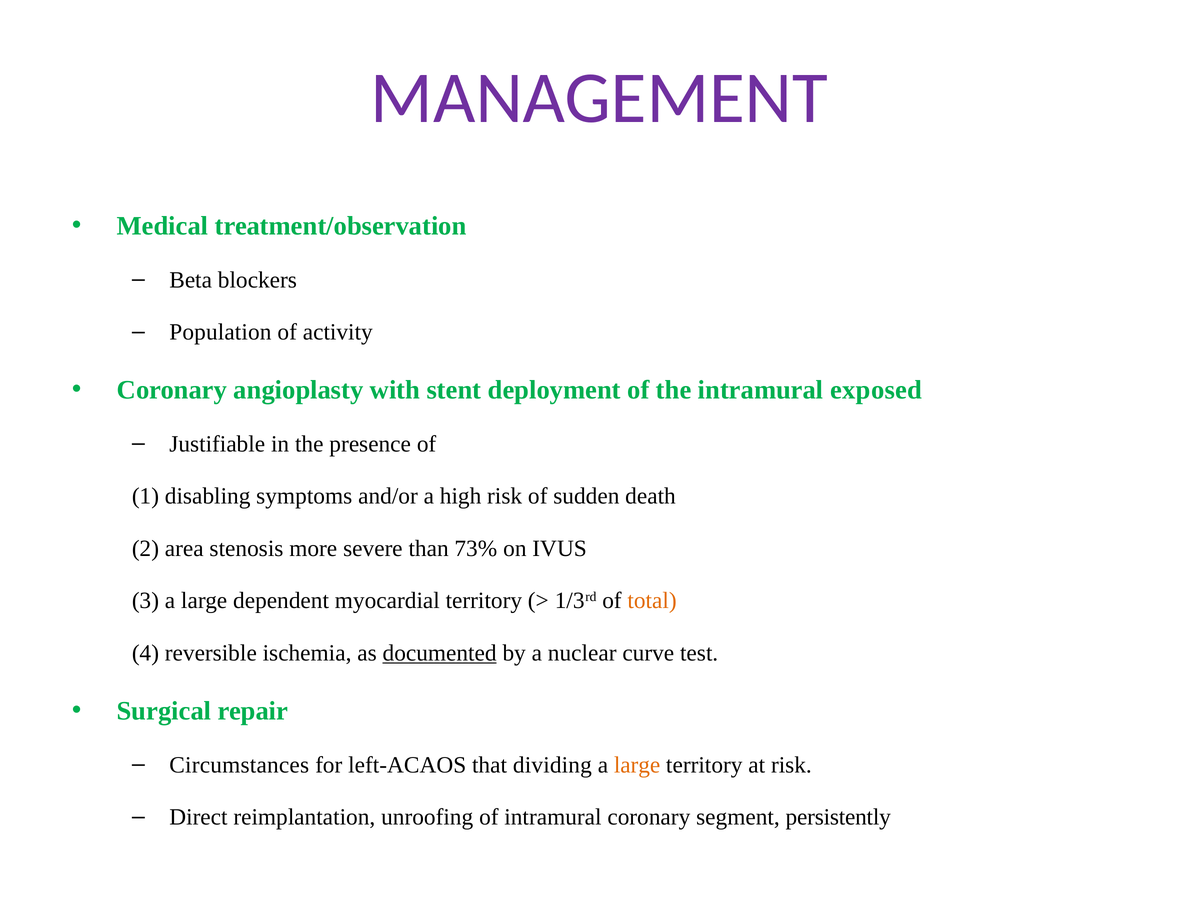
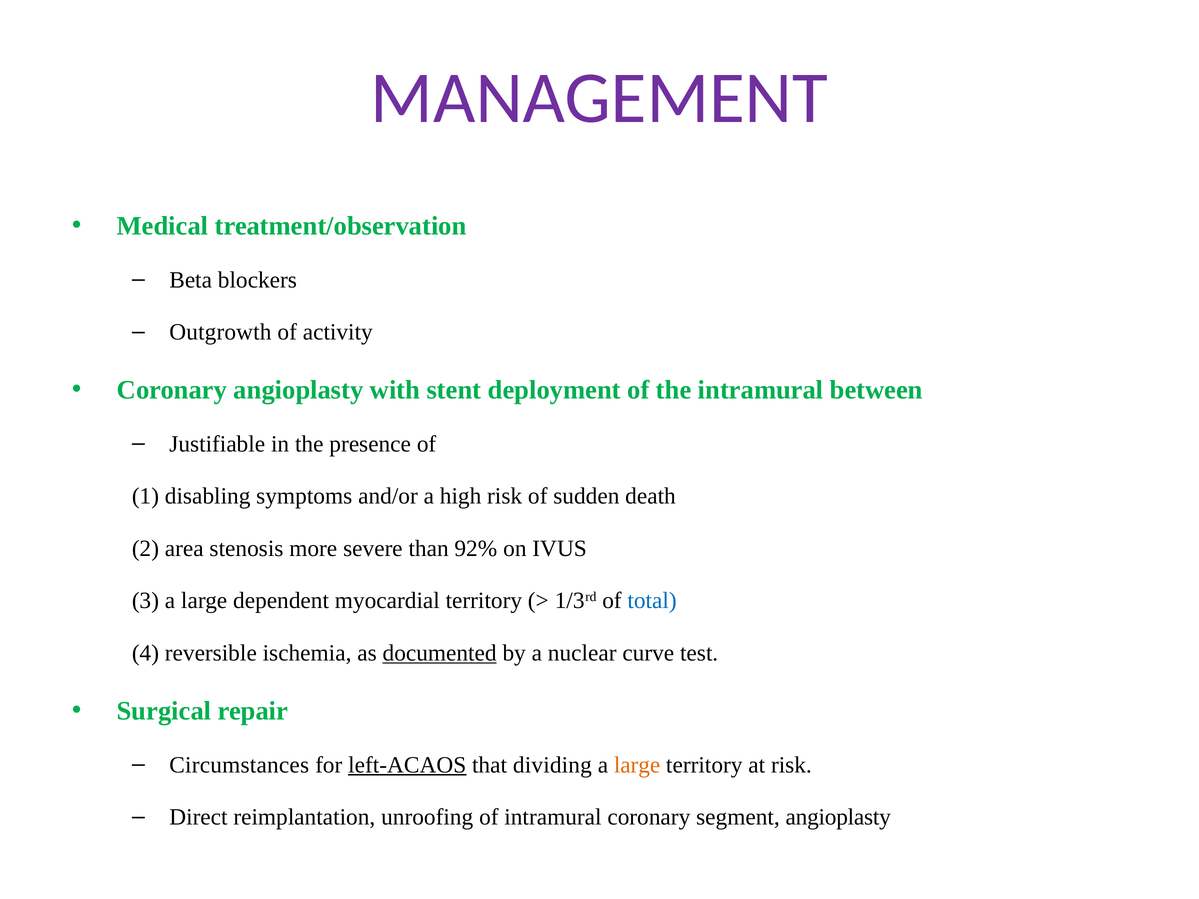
Population: Population -> Outgrowth (220, 332)
exposed: exposed -> between (876, 390)
73%: 73% -> 92% (476, 549)
total colour: orange -> blue (652, 601)
left-ACAOS underline: none -> present (407, 765)
segment persistently: persistently -> angioplasty (838, 817)
